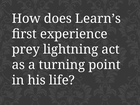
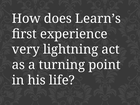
prey: prey -> very (26, 49)
